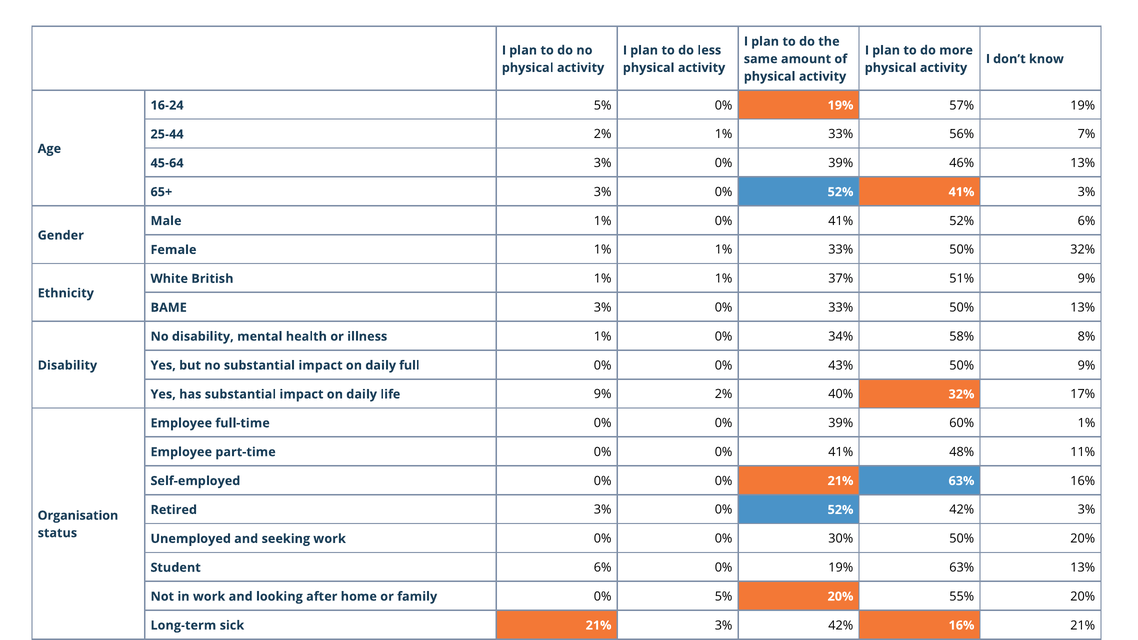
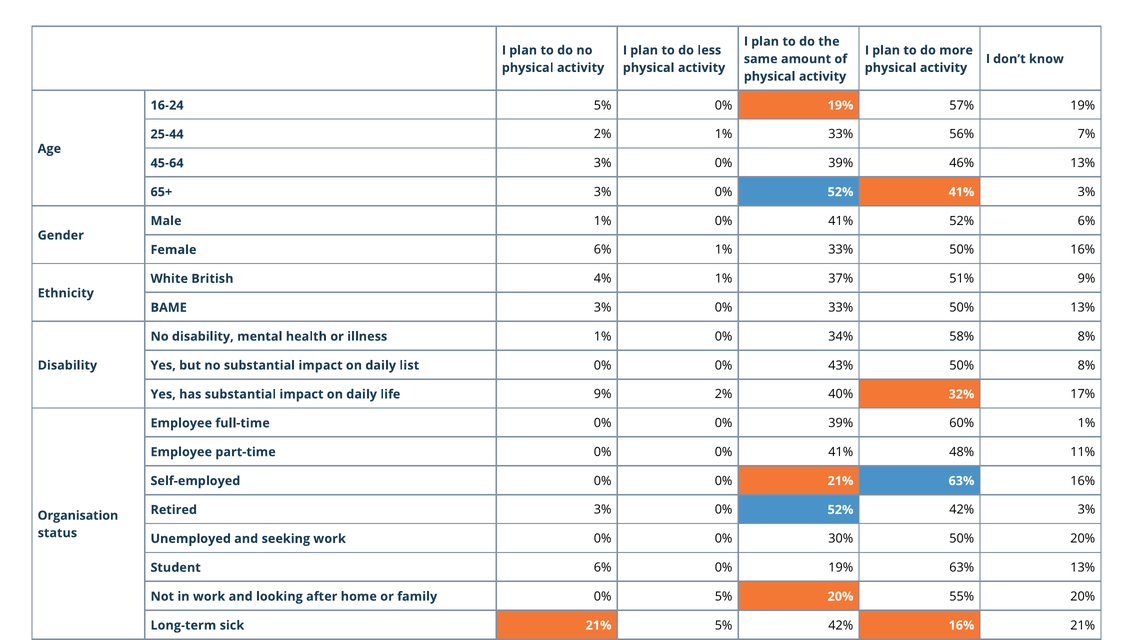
Female 1%: 1% -> 6% (603, 250)
50% 32%: 32% -> 16% (1083, 250)
British 1%: 1% -> 4% (603, 279)
full: full -> list (409, 365)
50% 9%: 9% -> 8% (1087, 365)
21% 3%: 3% -> 5% (724, 626)
